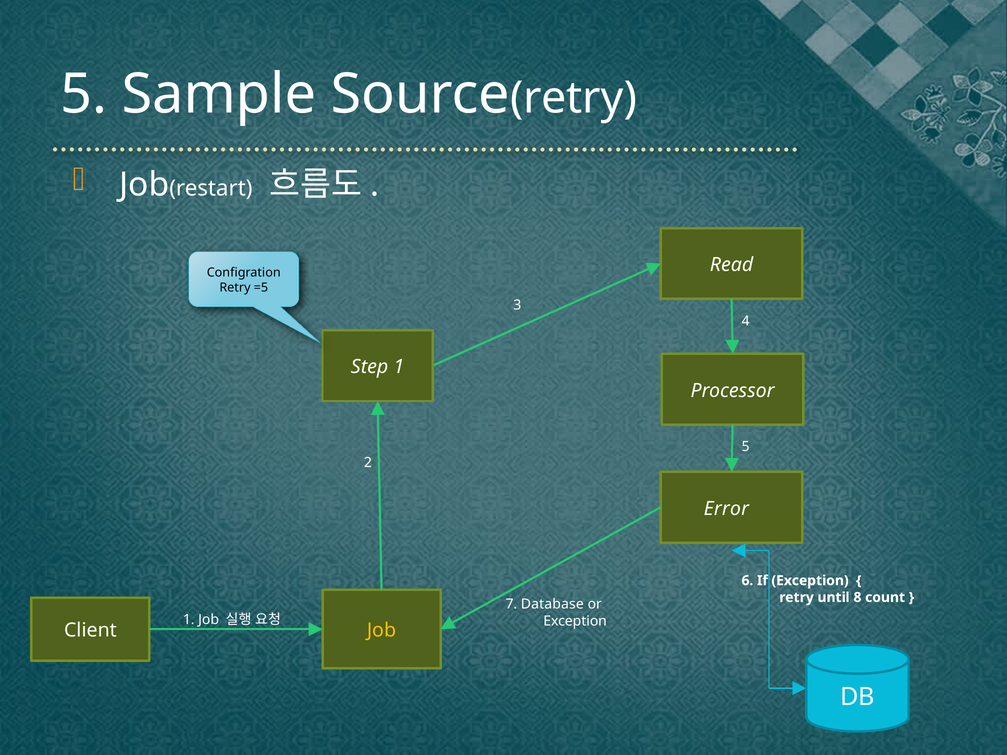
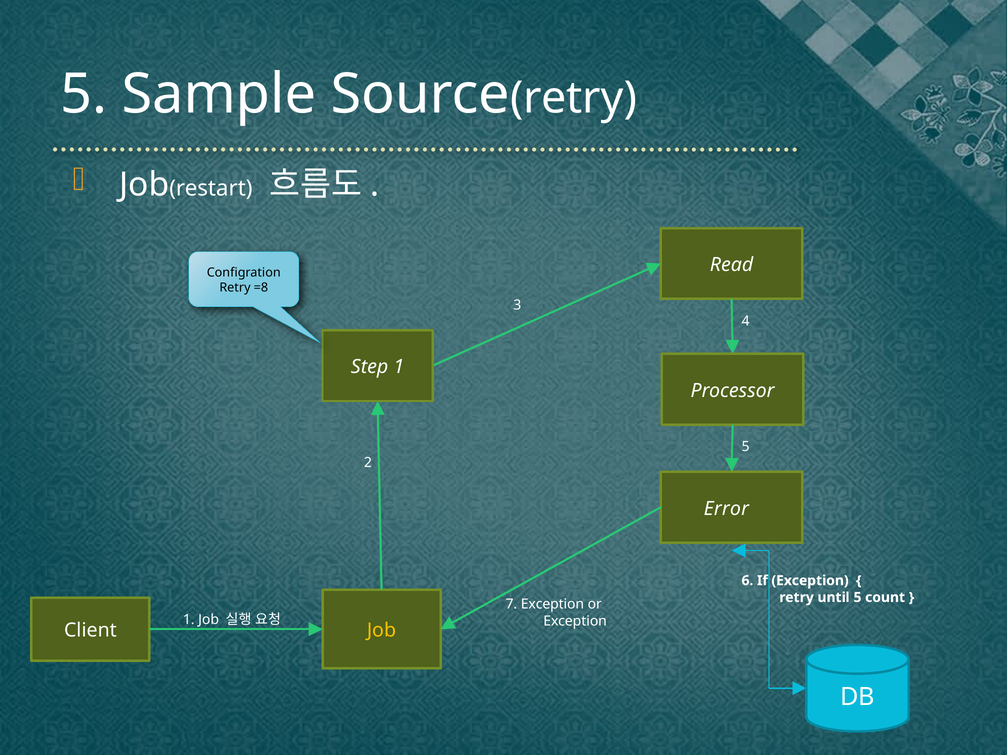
=5: =5 -> =8 (261, 288)
until 8: 8 -> 5 (857, 598)
7 Database: Database -> Exception (552, 604)
